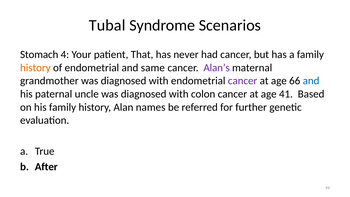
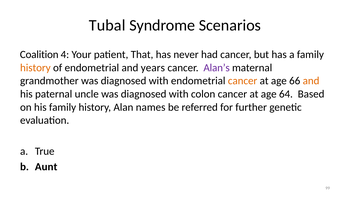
Stomach: Stomach -> Coalition (39, 55)
same: same -> years (153, 68)
cancer colour: purple -> orange (243, 81)
and colour: blue -> orange (311, 81)
41: 41 -> 64 (286, 94)
After: After -> Aunt (46, 167)
